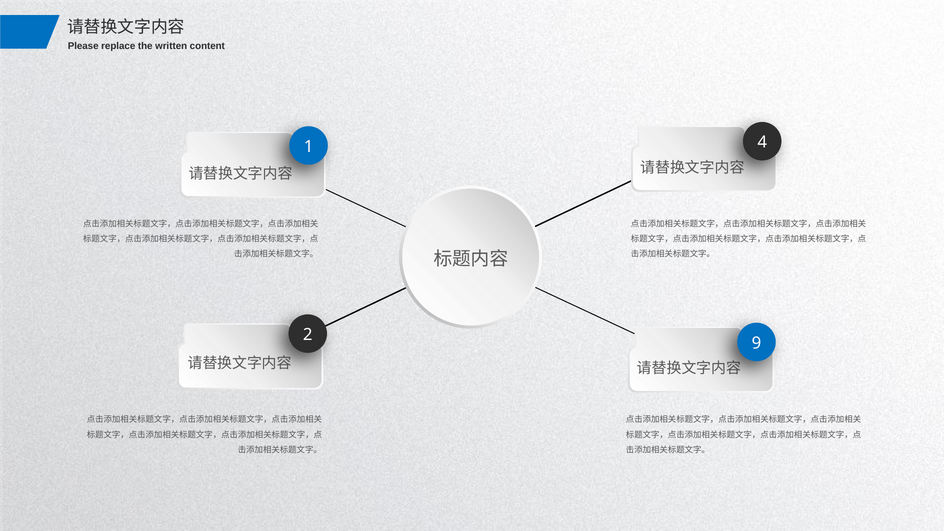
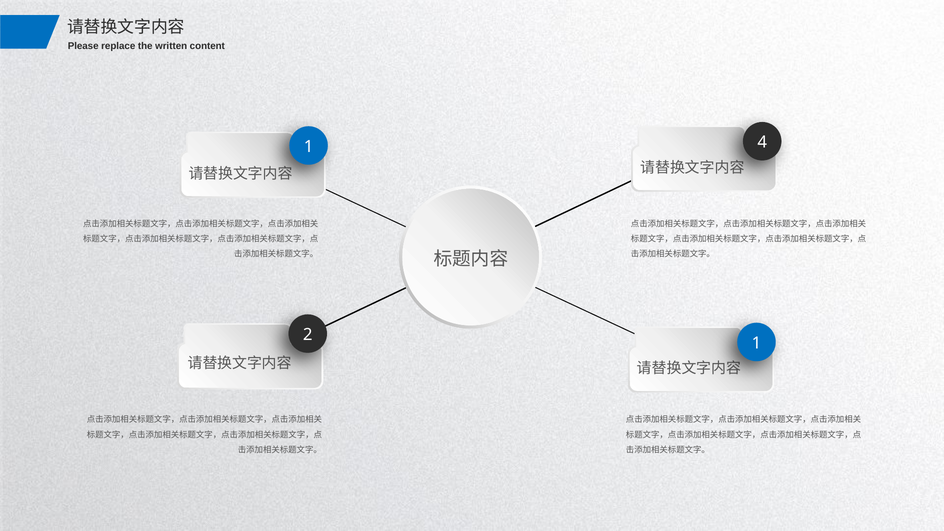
2 9: 9 -> 1 (757, 343)
